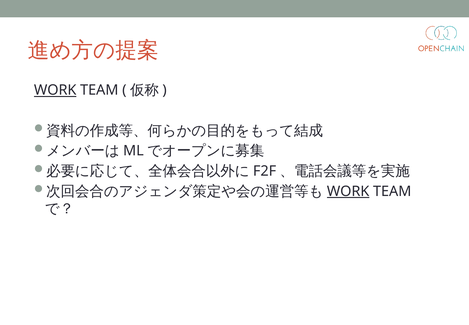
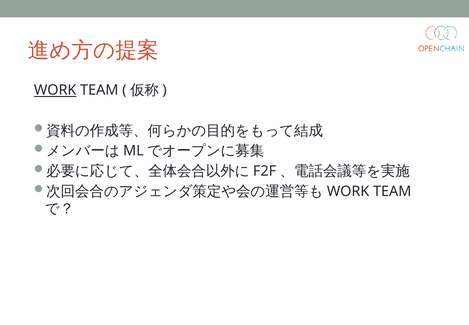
WORK underline: present -> none (348, 191)
